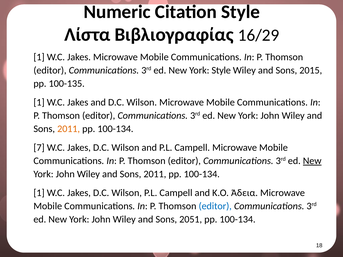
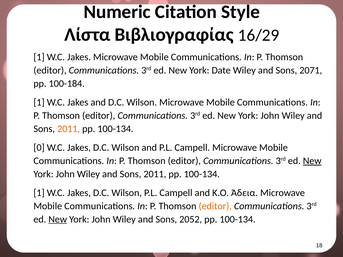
York Style: Style -> Date (221, 70)
2015: 2015 -> 2071 (311, 70)
100-135: 100-135 -> 100-184 (67, 84)
7: 7 -> 0 (39, 148)
editor colour: blue -> orange (215, 206)
New underline: none -> present (58, 219)
2051: 2051 -> 2052 (191, 219)
